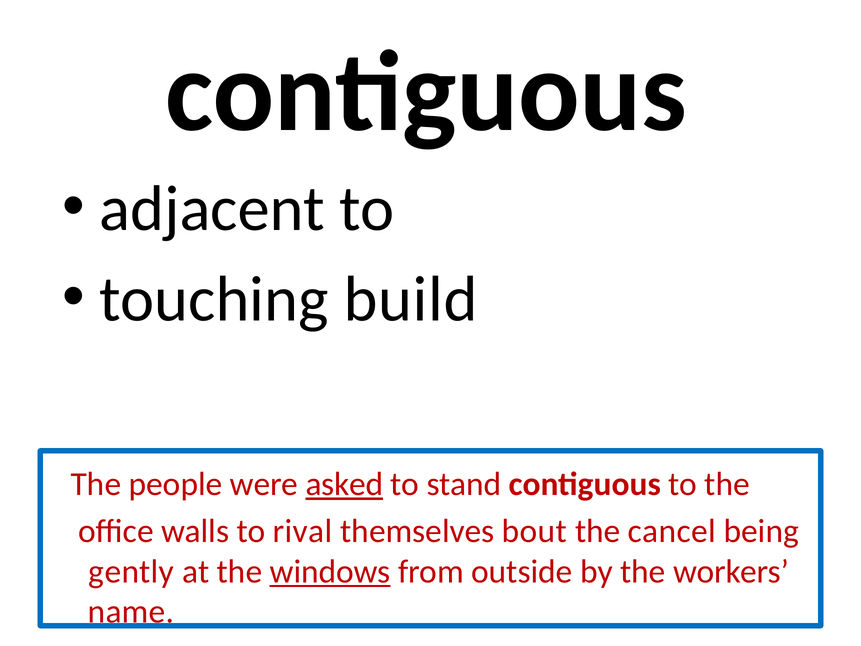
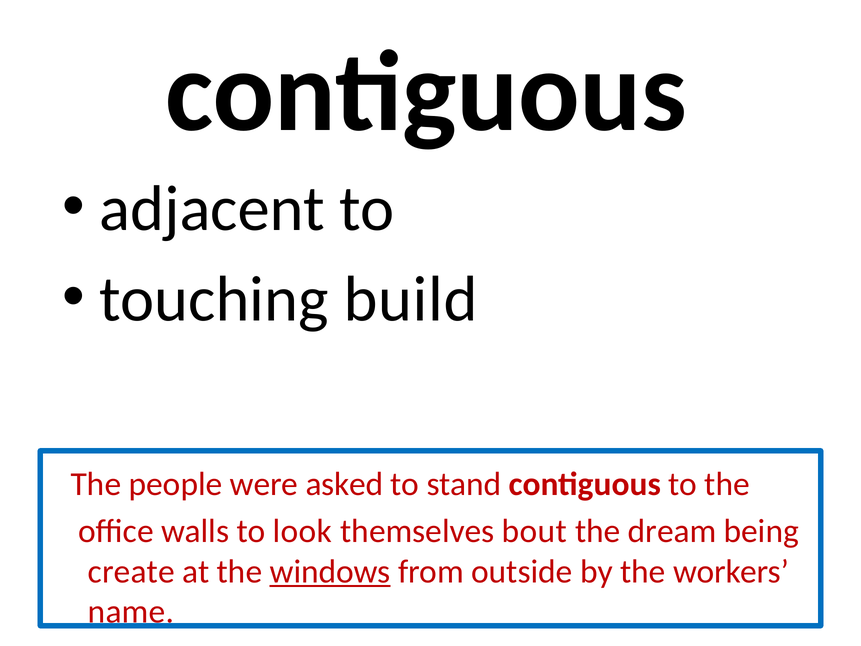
asked underline: present -> none (344, 484)
rival: rival -> look (303, 531)
cancel: cancel -> dream (672, 531)
gently: gently -> create (131, 571)
